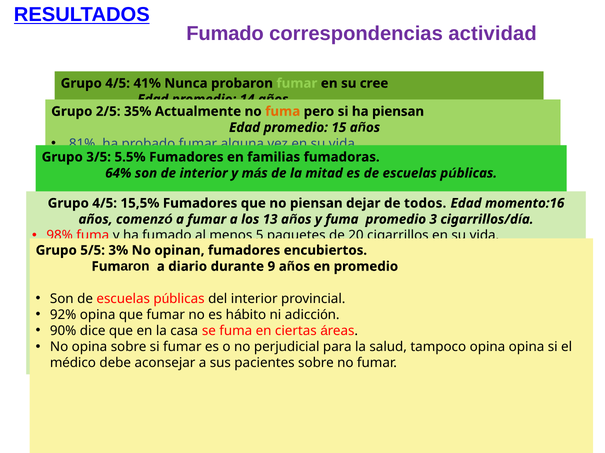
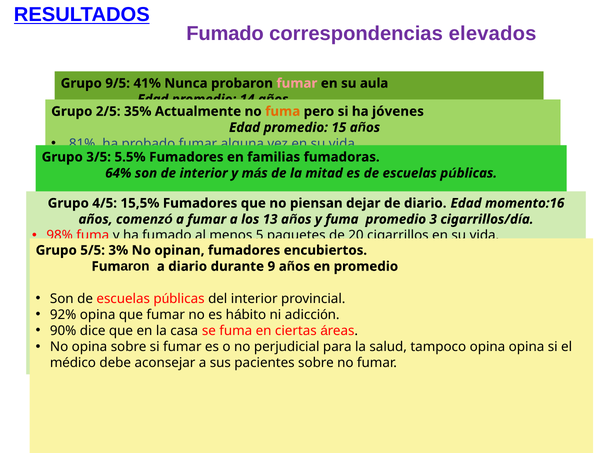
actividad: actividad -> elevados (493, 34)
4/5: 4/5 -> 9/5 (118, 83)
fumar colour: light green -> pink (297, 83)
su cree: cree -> aula (374, 83)
ha piensan: piensan -> jóvenes (398, 112)
de todos: todos -> diario (425, 204)
